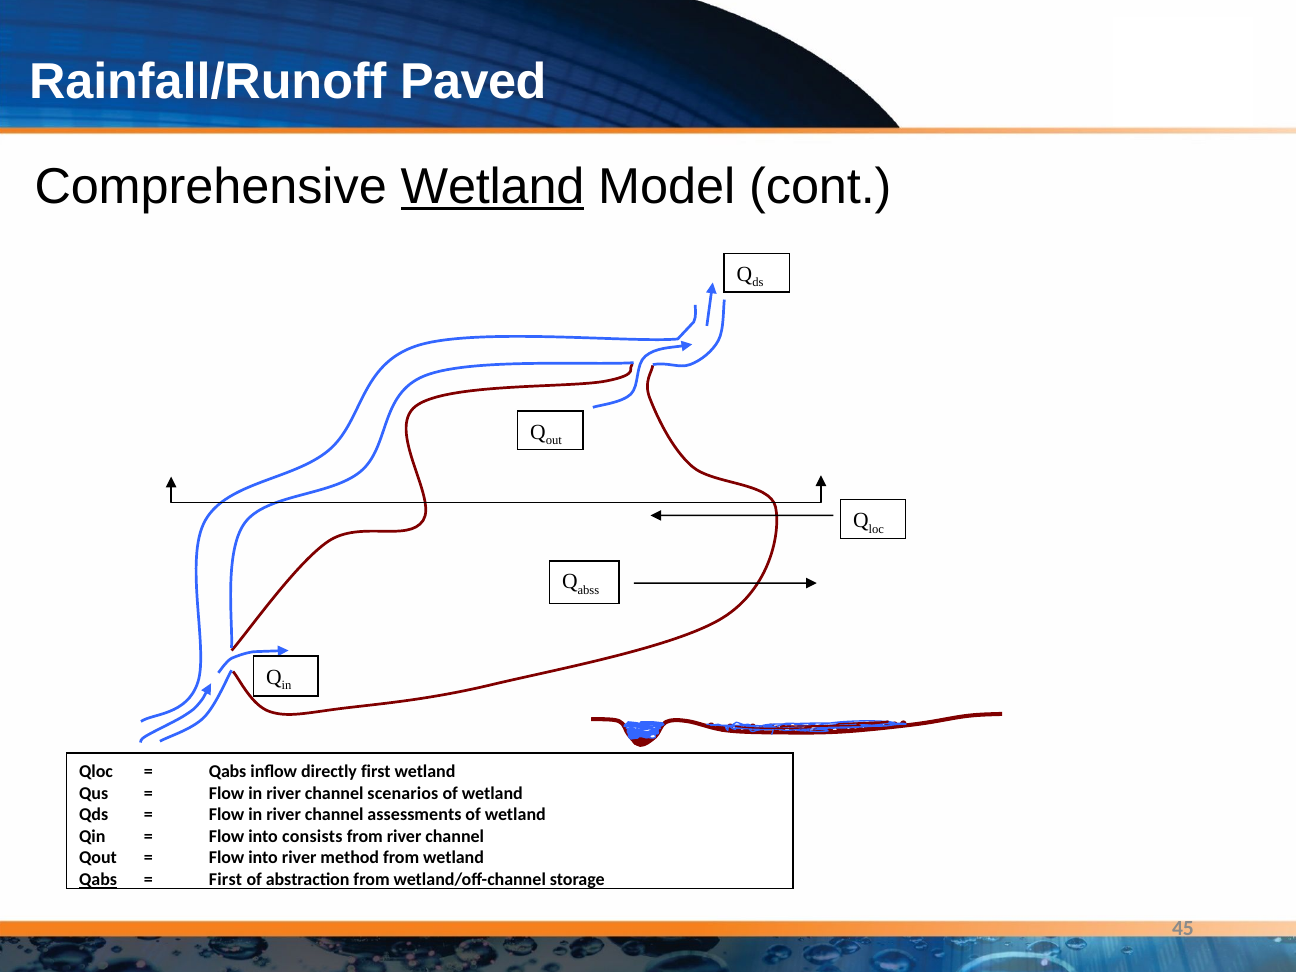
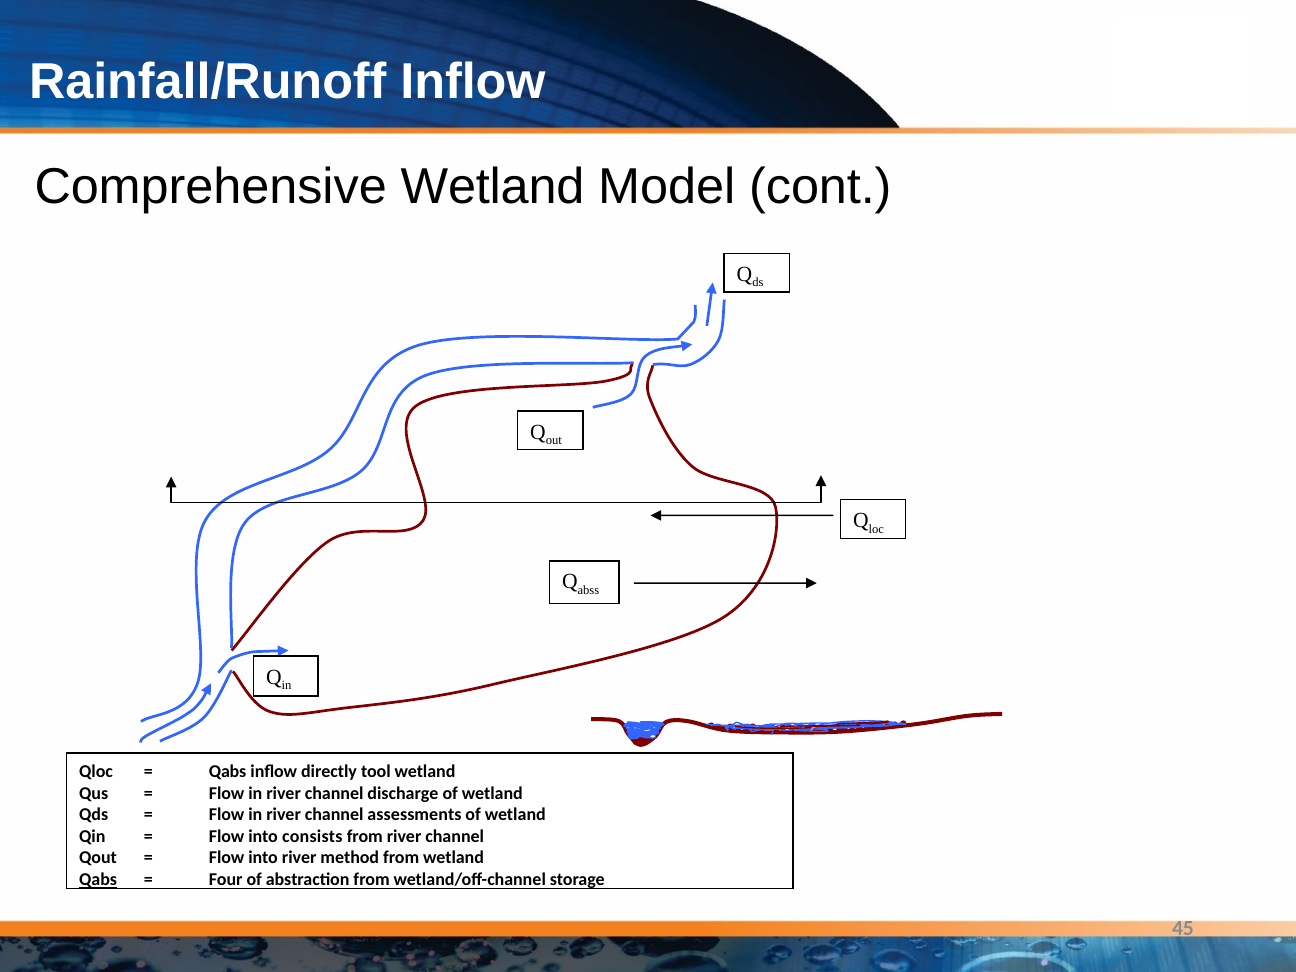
Rainfall/Runoff Paved: Paved -> Inflow (473, 82)
Wetland underline: present -> none (493, 187)
directly first: first -> tool (376, 771)
scenarios: scenarios -> discharge (403, 793)
First: First -> Four (226, 880)
